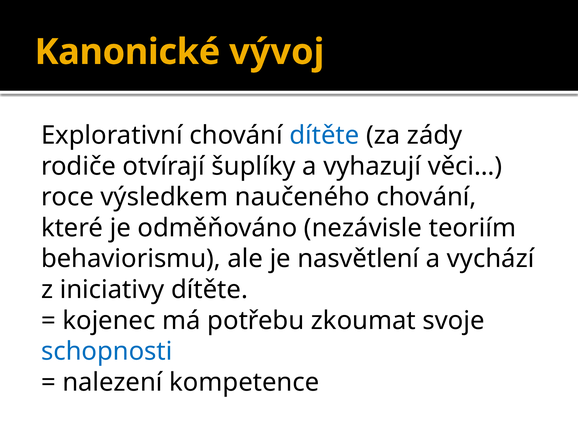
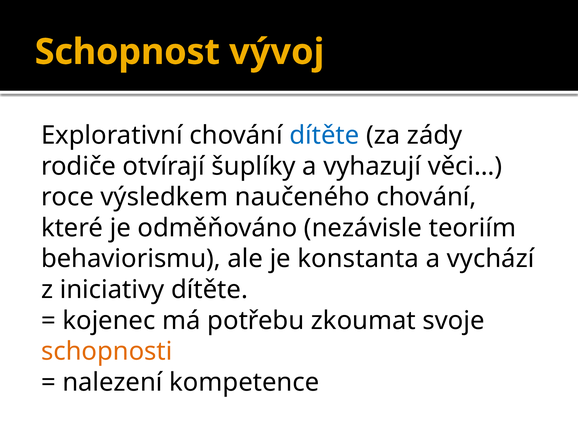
Kanonické: Kanonické -> Schopnost (127, 52)
nasvětlení: nasvětlení -> konstanta (358, 259)
schopnosti colour: blue -> orange (107, 351)
